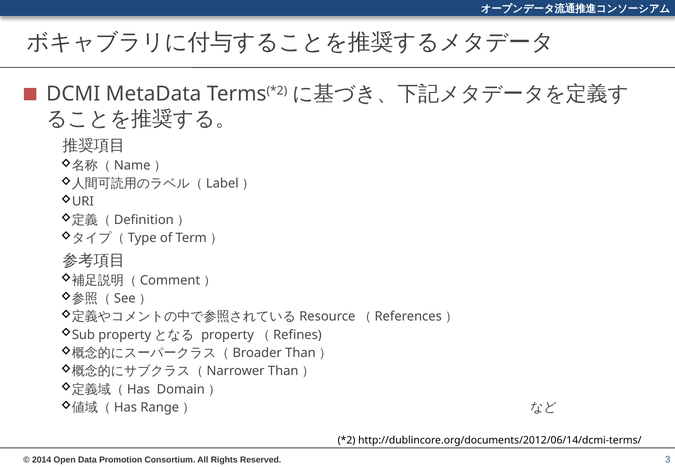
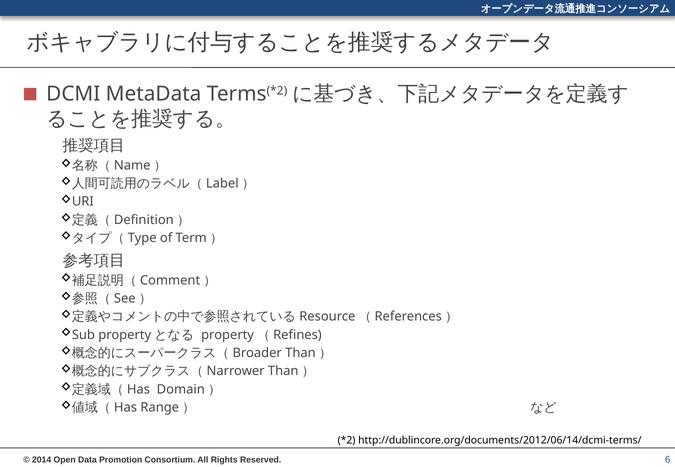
3: 3 -> 6 (668, 460)
